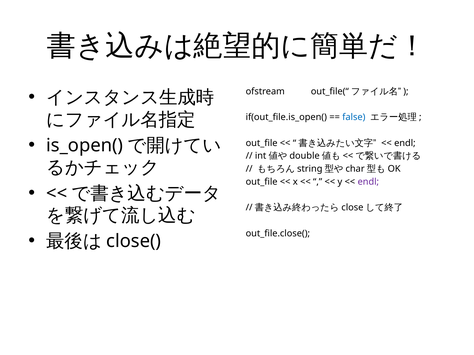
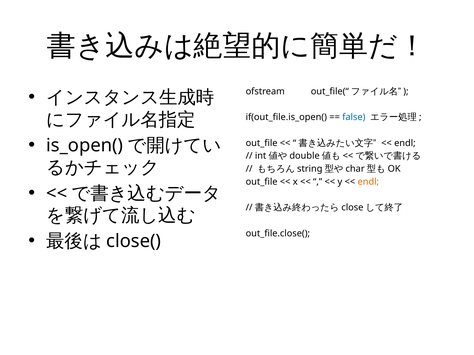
endl colour: purple -> orange (368, 182)
